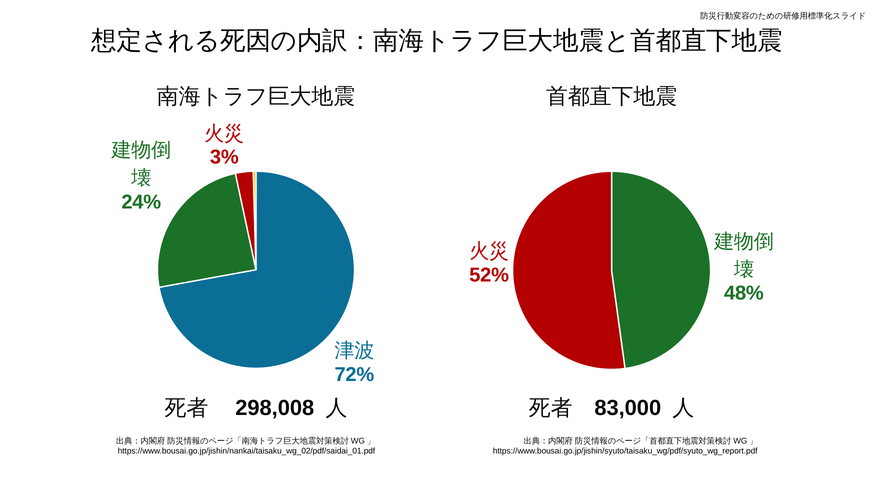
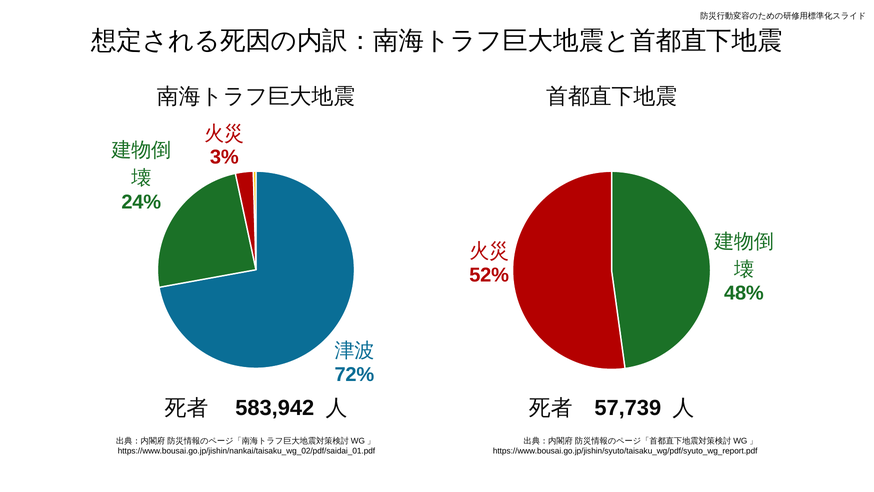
298,008: 298,008 -> 583,942 (275, 408)
83,000: 83,000 -> 57,739 (628, 408)
